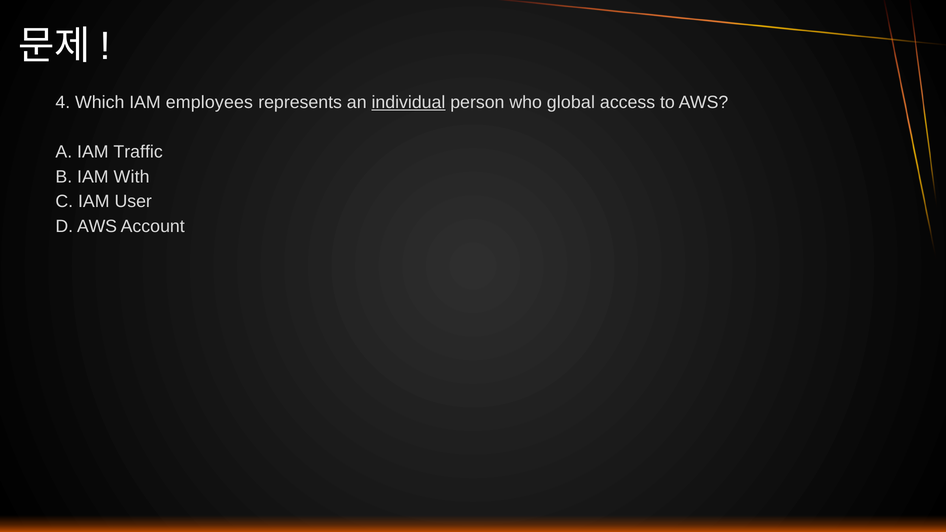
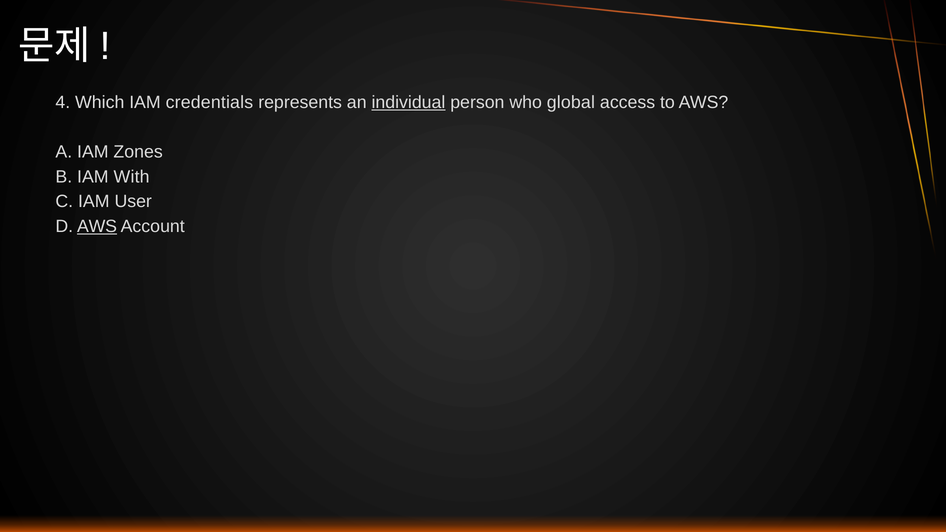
employees: employees -> credentials (209, 102)
Traffic: Traffic -> Zones (138, 152)
AWS underline: none -> present (97, 226)
